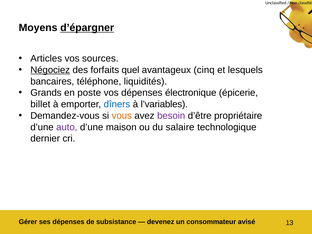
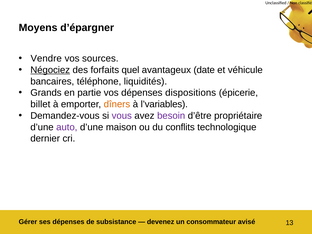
d’épargner underline: present -> none (87, 28)
Articles: Articles -> Vendre (46, 59)
cinq: cinq -> date (204, 70)
lesquels: lesquels -> véhicule (245, 70)
poste: poste -> partie (89, 93)
électronique: électronique -> dispositions (191, 93)
dîners colour: blue -> orange (117, 104)
vous colour: orange -> purple (122, 116)
salaire: salaire -> conflits (180, 127)
